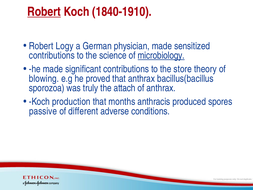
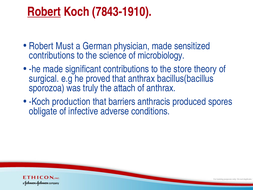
1840-1910: 1840-1910 -> 7843-1910 (122, 12)
Logy: Logy -> Must (65, 46)
microbiology underline: present -> none (161, 55)
blowing: blowing -> surgical (44, 78)
months: months -> barriers (122, 102)
passive: passive -> obligate (43, 111)
different: different -> infective (83, 111)
